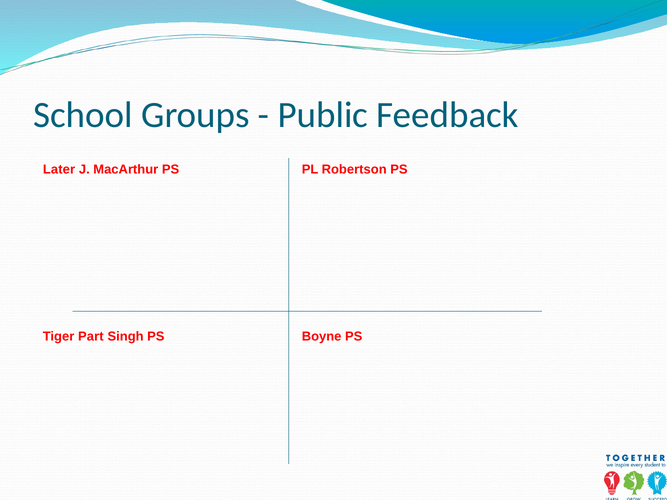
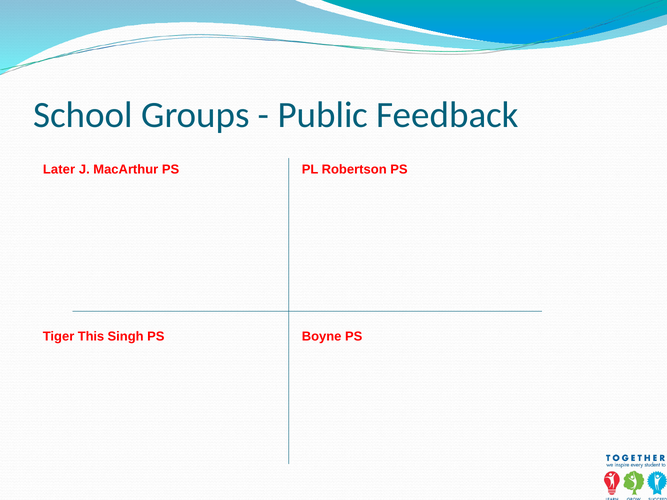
Part: Part -> This (91, 337)
